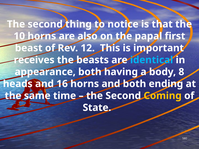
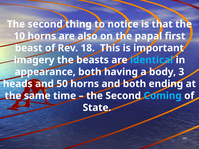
12: 12 -> 18 (88, 48)
receives: receives -> imagery (34, 60)
8: 8 -> 3 (181, 72)
16: 16 -> 50 (62, 84)
Coming colour: yellow -> light blue (163, 96)
